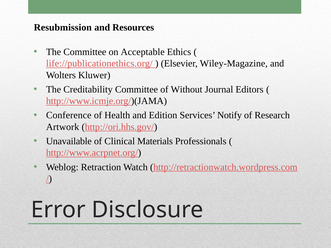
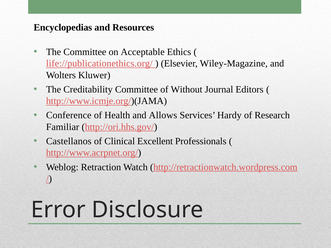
Resubmission: Resubmission -> Encyclopedias (63, 27)
Edition: Edition -> Allows (163, 115)
Notify: Notify -> Hardy (229, 115)
Artwork: Artwork -> Familiar (63, 127)
Unavailable: Unavailable -> Castellanos (69, 141)
Materials: Materials -> Excellent (155, 141)
